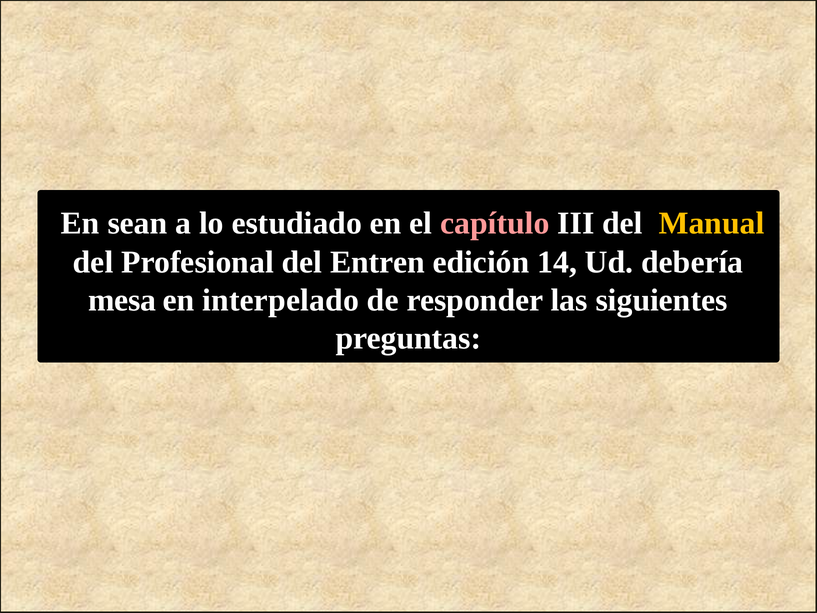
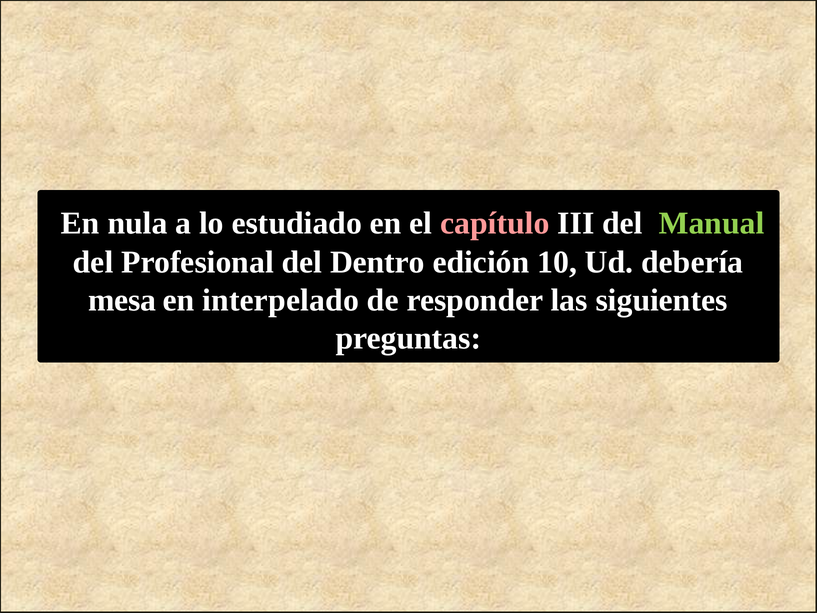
sean: sean -> nula (137, 223)
Manual colour: yellow -> light green (711, 223)
Entren: Entren -> Dentro (377, 262)
14: 14 -> 10 (557, 262)
